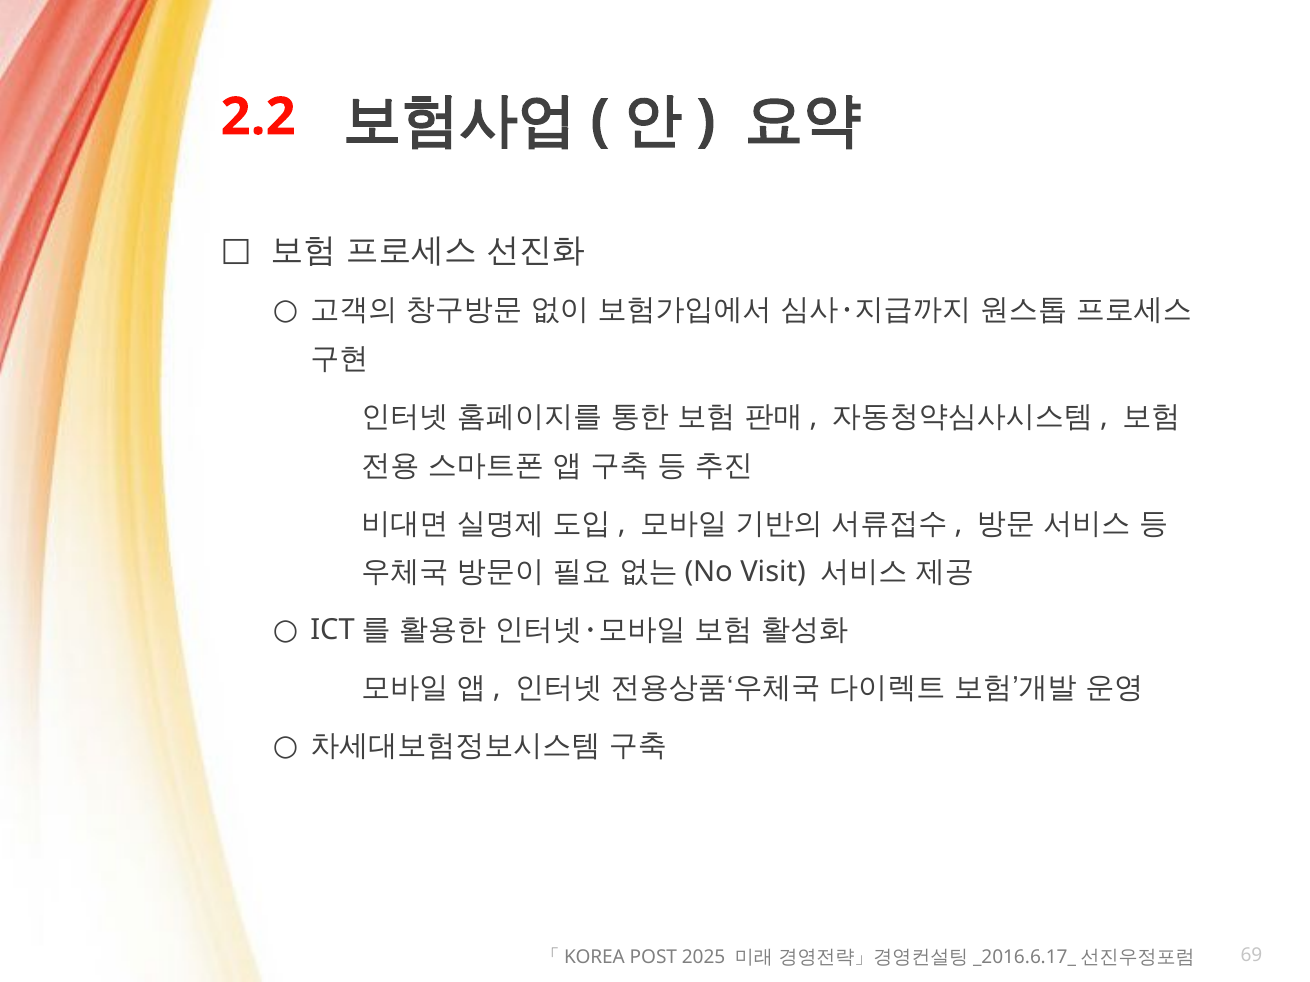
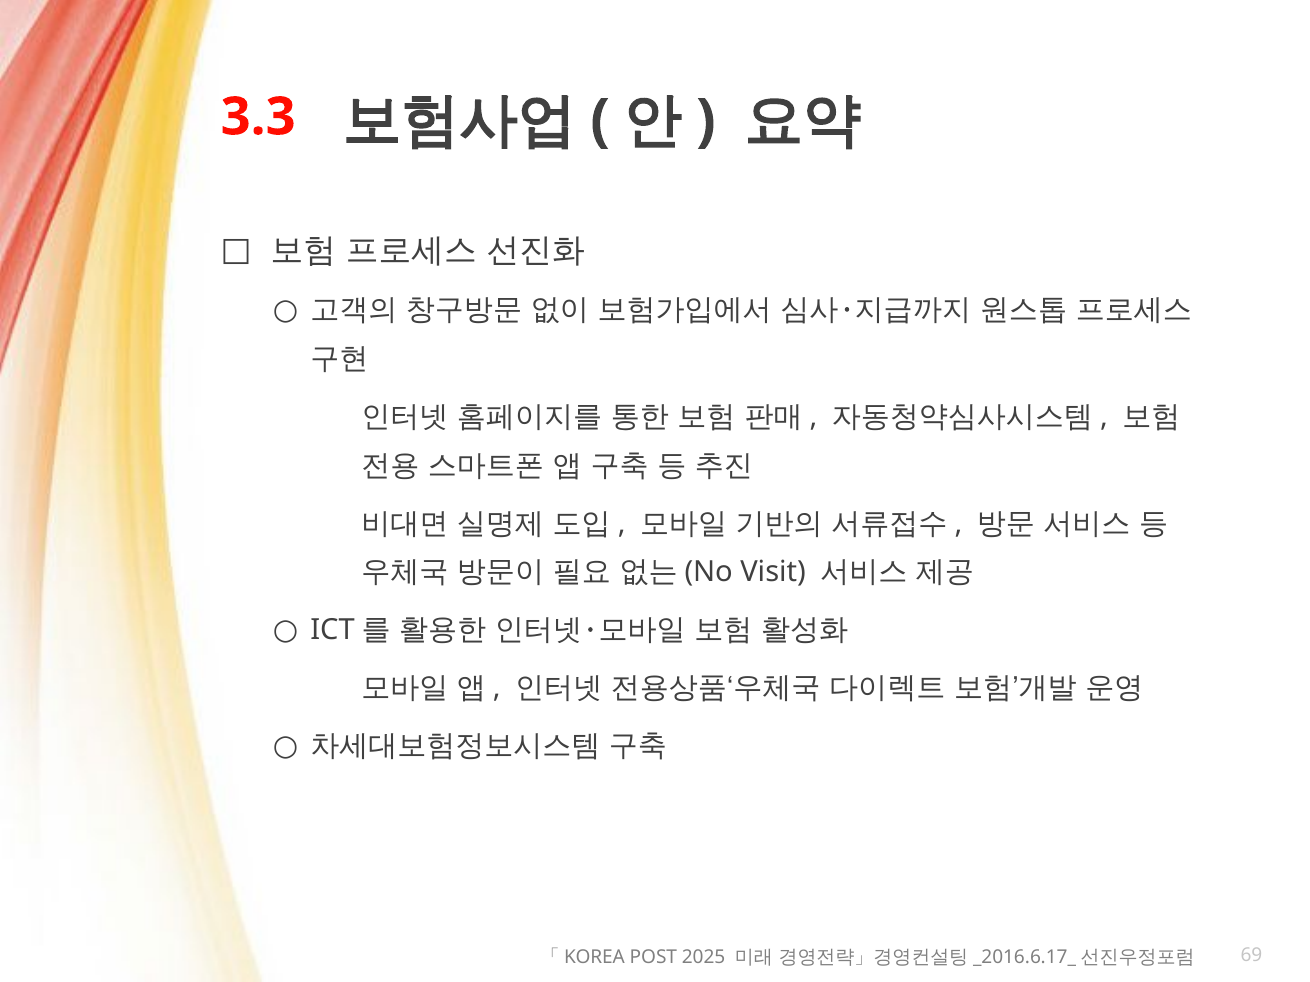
2.2: 2.2 -> 3.3 (258, 117)
